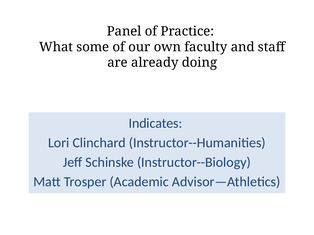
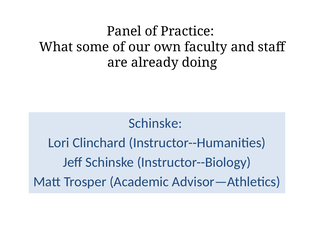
Indicates: Indicates -> Schinske (155, 123)
